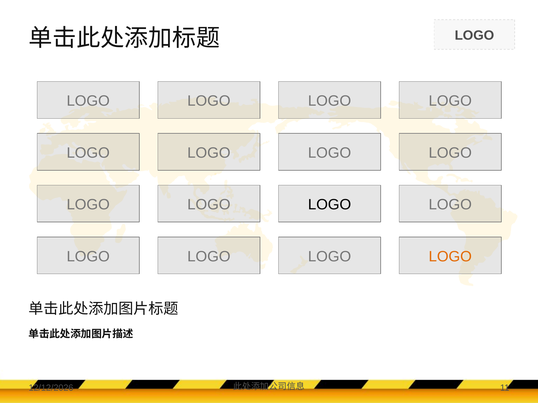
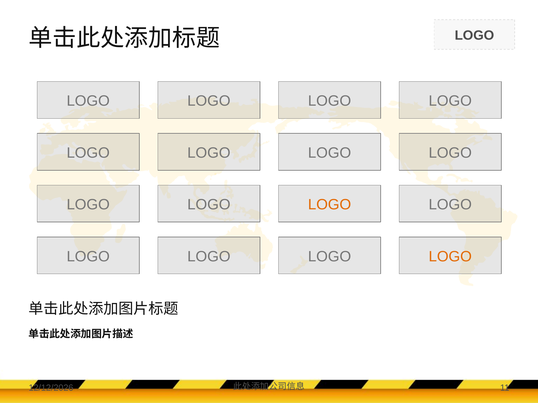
LOGO colour: black -> orange (330, 205)
